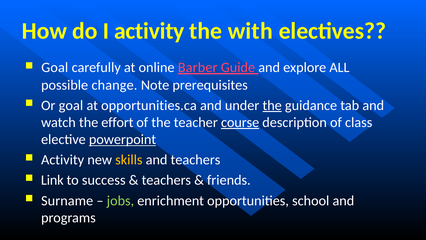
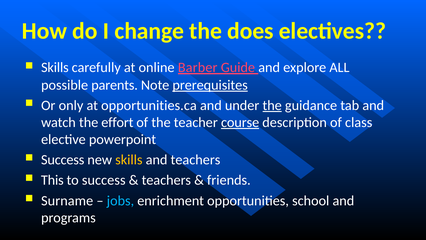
I activity: activity -> change (149, 31)
with: with -> does (250, 31)
Goal: Goal -> Skills (55, 68)
change: change -> parents (115, 85)
prerequisites underline: none -> present (210, 85)
Or goal: goal -> only (71, 105)
powerpoint underline: present -> none (123, 139)
Activity: Activity -> Success (63, 160)
Link: Link -> This (52, 180)
jobs colour: light green -> light blue (120, 200)
